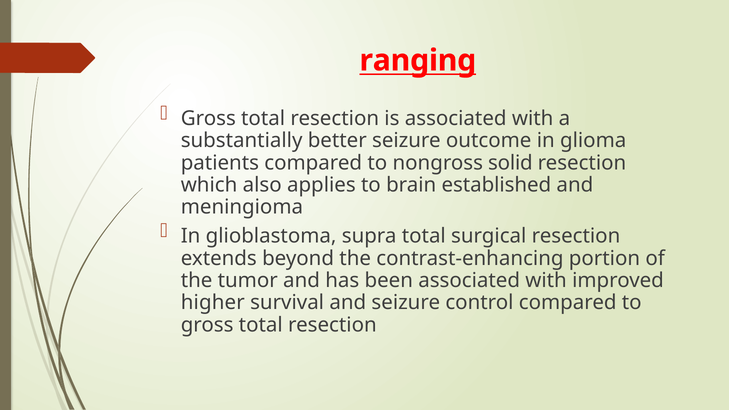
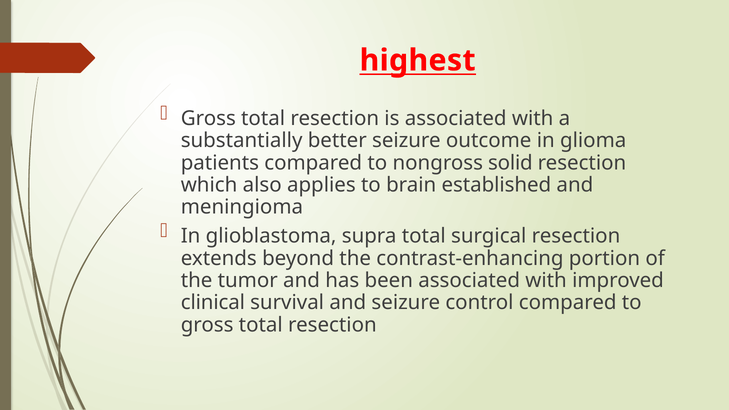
ranging: ranging -> highest (418, 60)
higher: higher -> clinical (213, 303)
